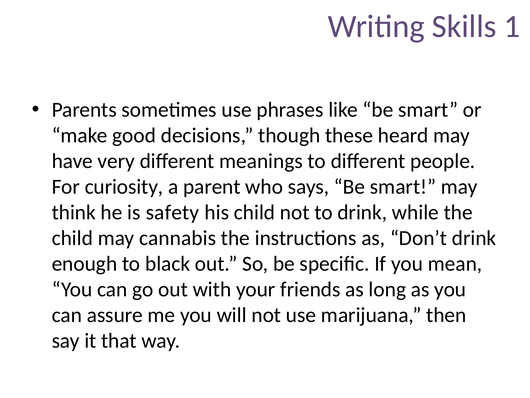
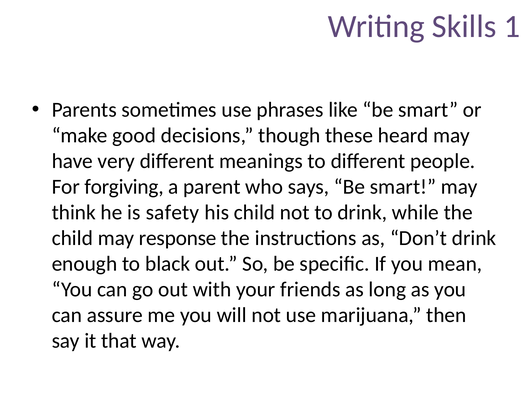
curiosity: curiosity -> forgiving (124, 187)
cannabis: cannabis -> response (178, 238)
